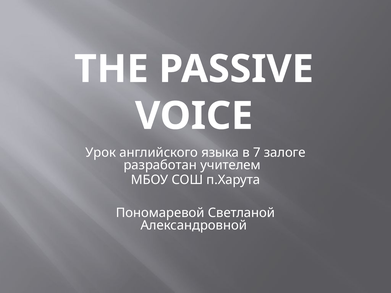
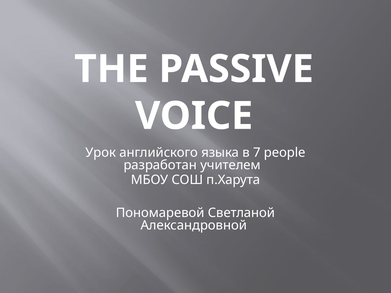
залоге: залоге -> people (285, 153)
